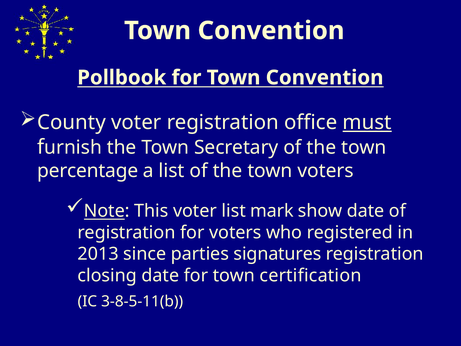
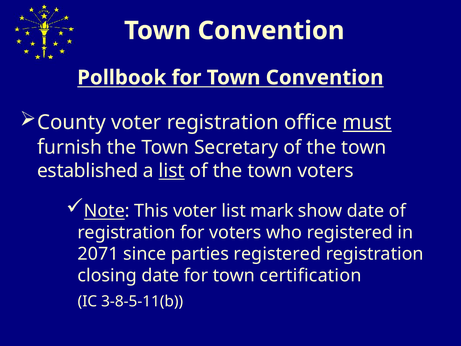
percentage: percentage -> established (88, 171)
list underline: none -> present (172, 171)
2013: 2013 -> 2071 (98, 254)
parties signatures: signatures -> registered (277, 254)
